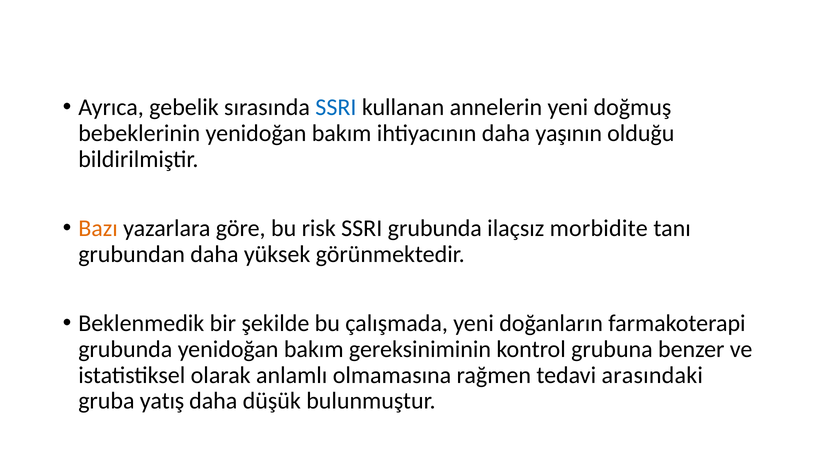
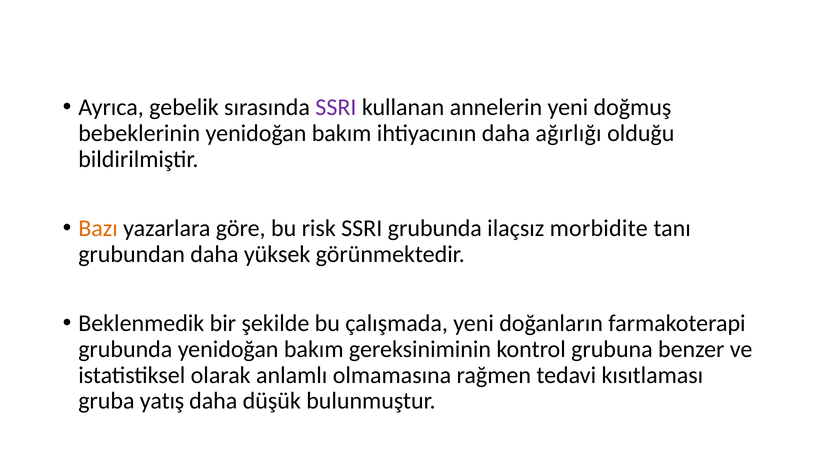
SSRI colour: blue -> purple (336, 107)
yaşının: yaşının -> ağırlığı (568, 133)
arasındaki: arasındaki -> kısıtlaması (652, 375)
